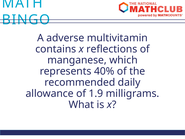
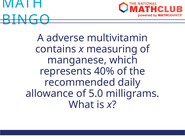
reflections: reflections -> measuring (112, 49)
1.9: 1.9 -> 5.0 (96, 93)
